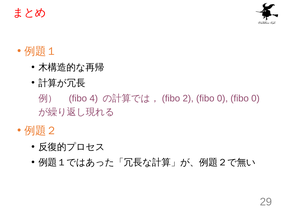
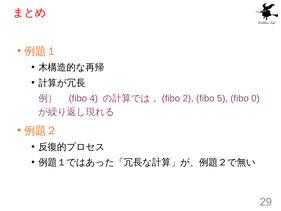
2 fibo 0: 0 -> 5 (222, 98)
